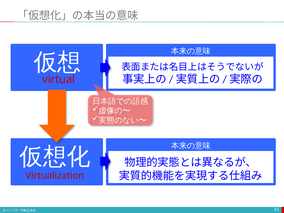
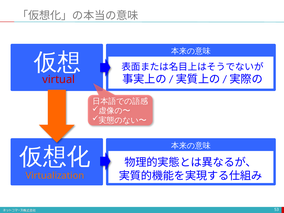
Virtualization colour: red -> orange (55, 176)
